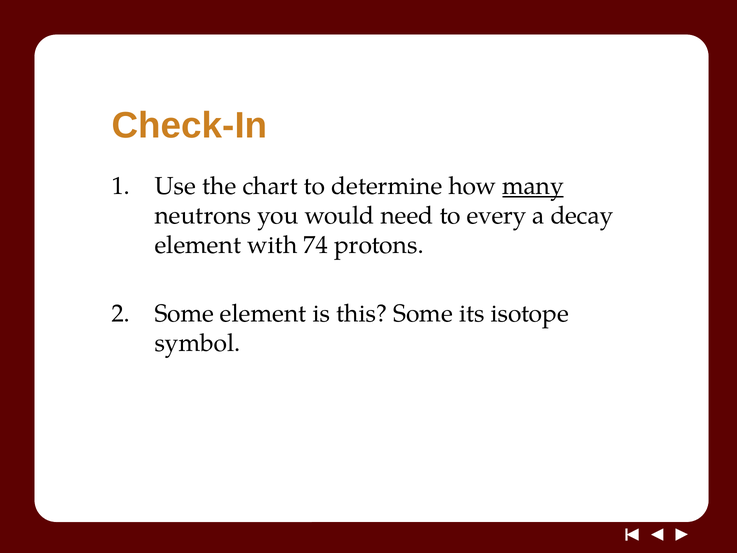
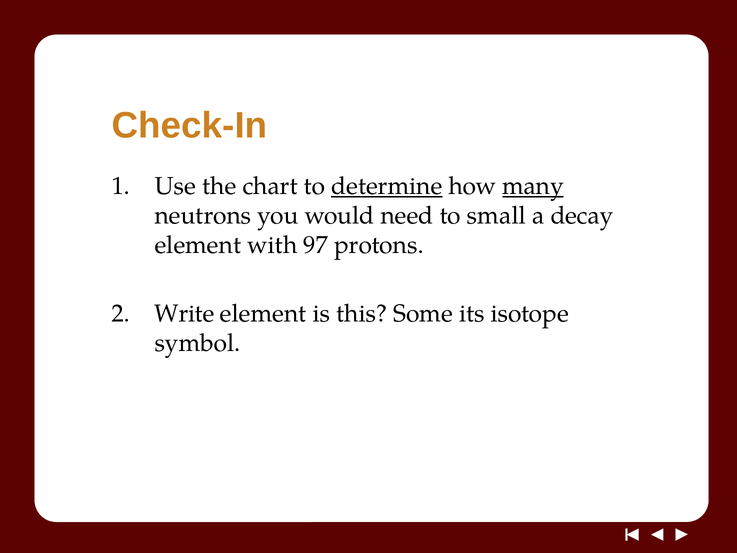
determine underline: none -> present (387, 186)
every: every -> small (496, 215)
74: 74 -> 97 (316, 245)
2 Some: Some -> Write (184, 314)
